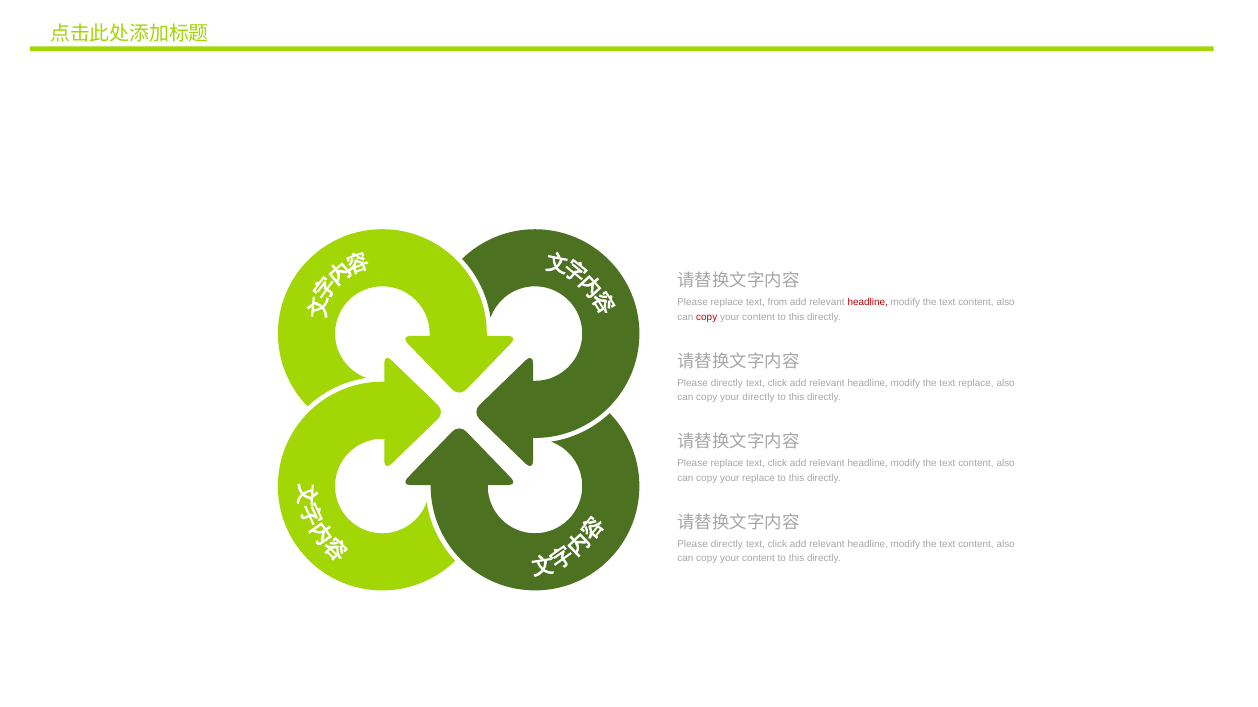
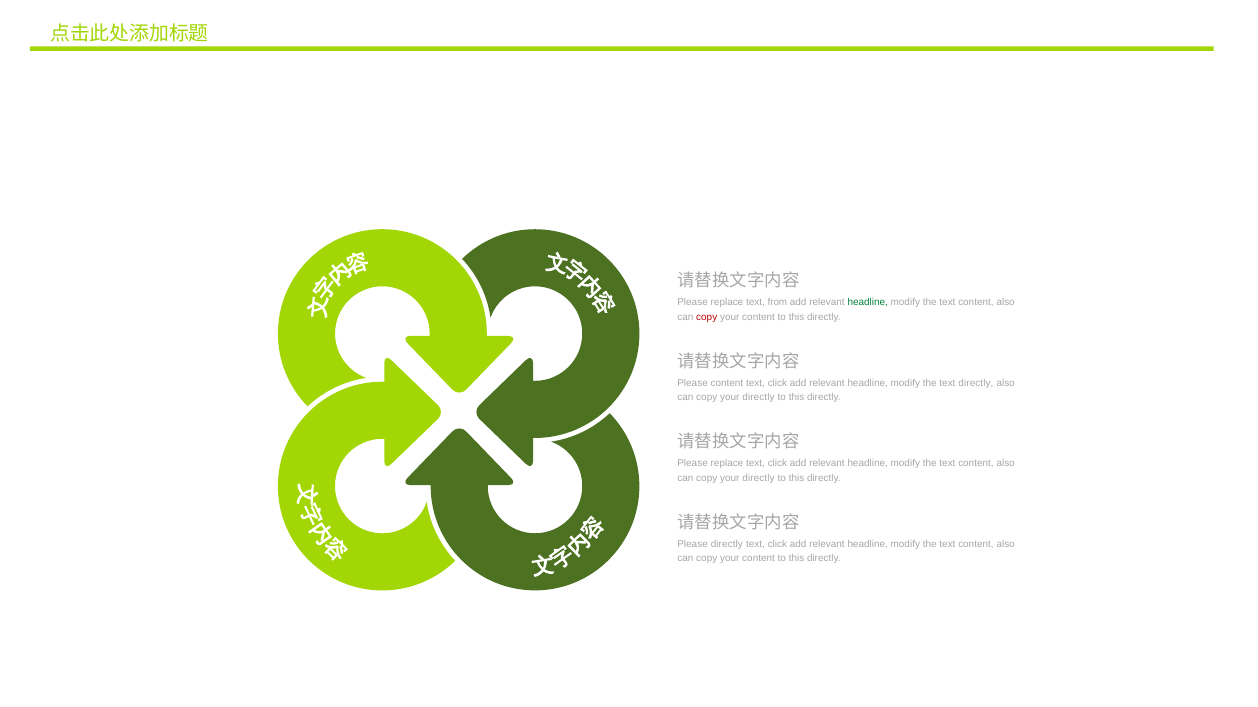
headline colour: red -> green (868, 303)
directly: directly -> content (727, 383)
text replace: replace -> directly (976, 383)
replace: replace -> directly (758, 478)
